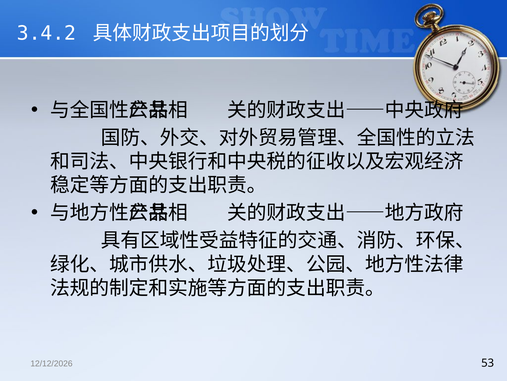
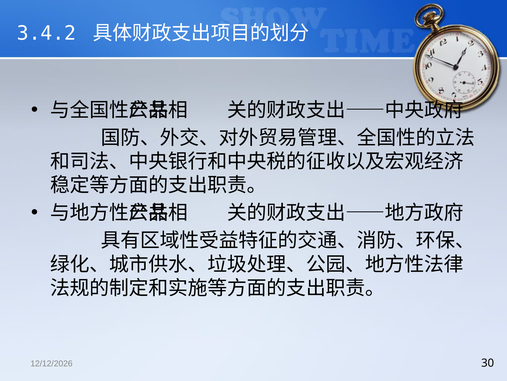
53: 53 -> 30 (488, 362)
